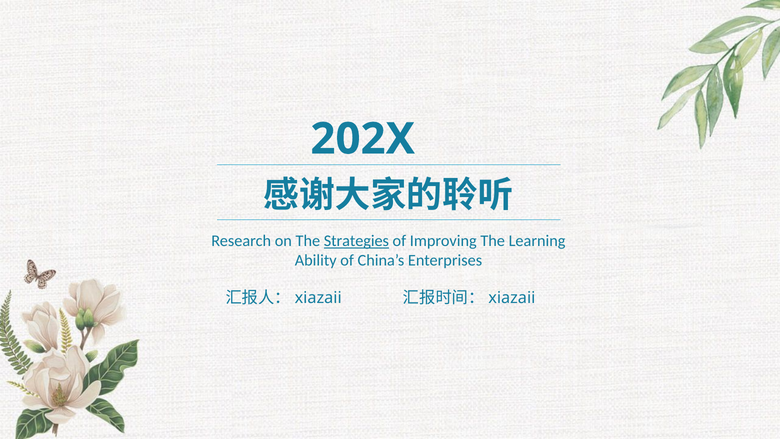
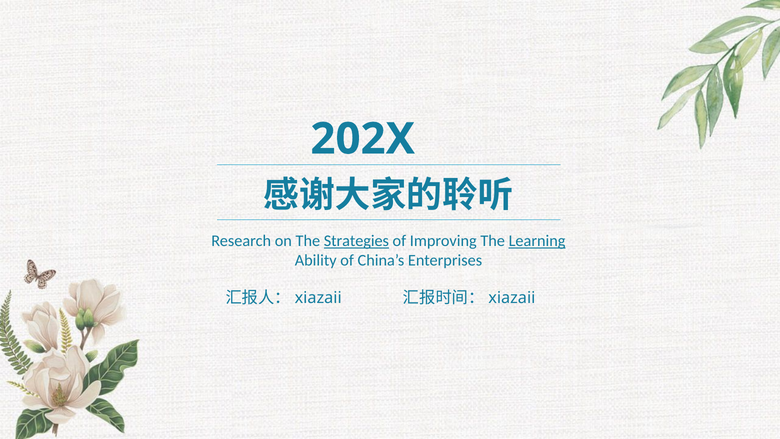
Learning underline: none -> present (537, 241)
